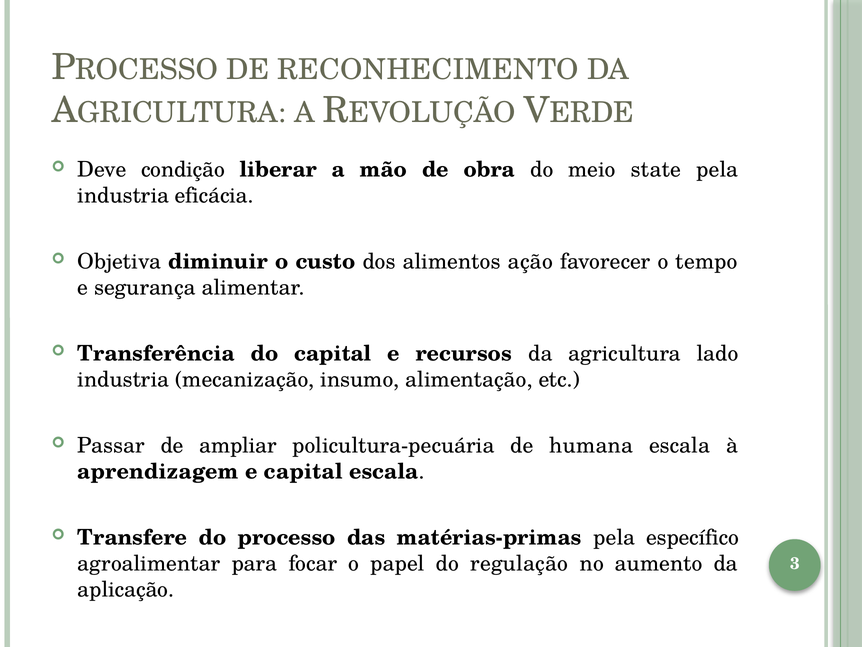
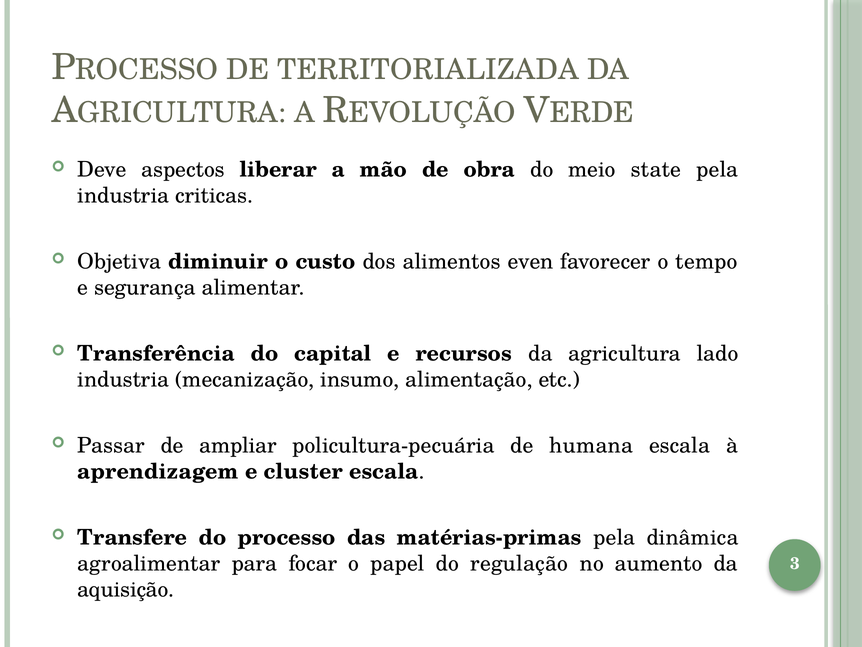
RECONHECIMENTO: RECONHECIMENTO -> TERRITORIALIZADA (428, 70)
condição: condição -> aspectos (183, 170)
eficácia: eficácia -> criticas (214, 195)
ação: ação -> even (531, 261)
e capital: capital -> cluster (303, 471)
específico: específico -> dinâmica (693, 537)
aplicação: aplicação -> aquisição (126, 589)
